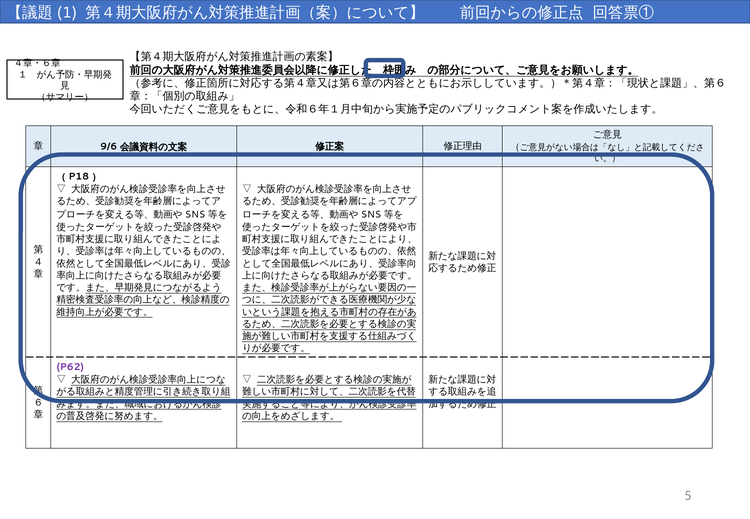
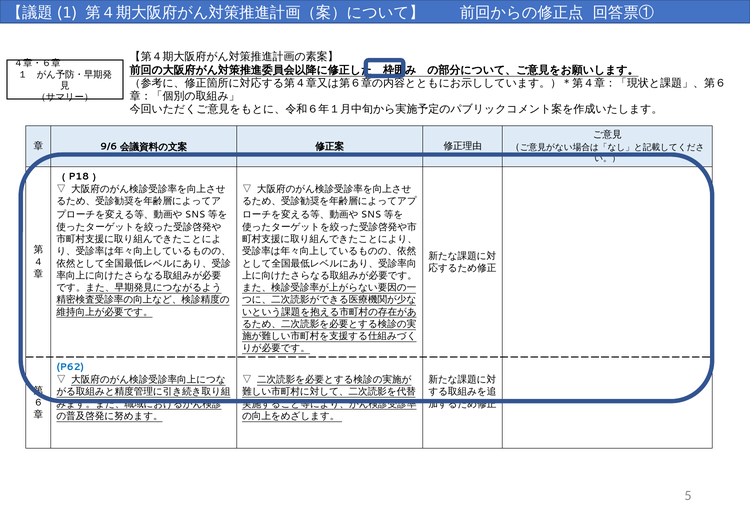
P62 colour: purple -> blue (70, 367)
